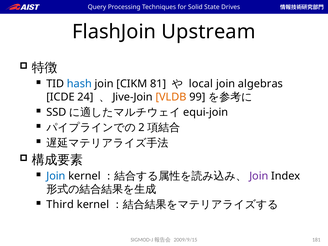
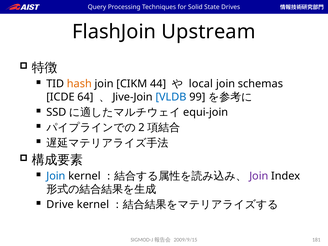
hash colour: blue -> orange (79, 84)
81: 81 -> 44 (158, 84)
algebras: algebras -> schemas (261, 84)
24: 24 -> 64 (85, 97)
VLDB colour: orange -> blue (171, 97)
Third: Third -> Drive (60, 204)
